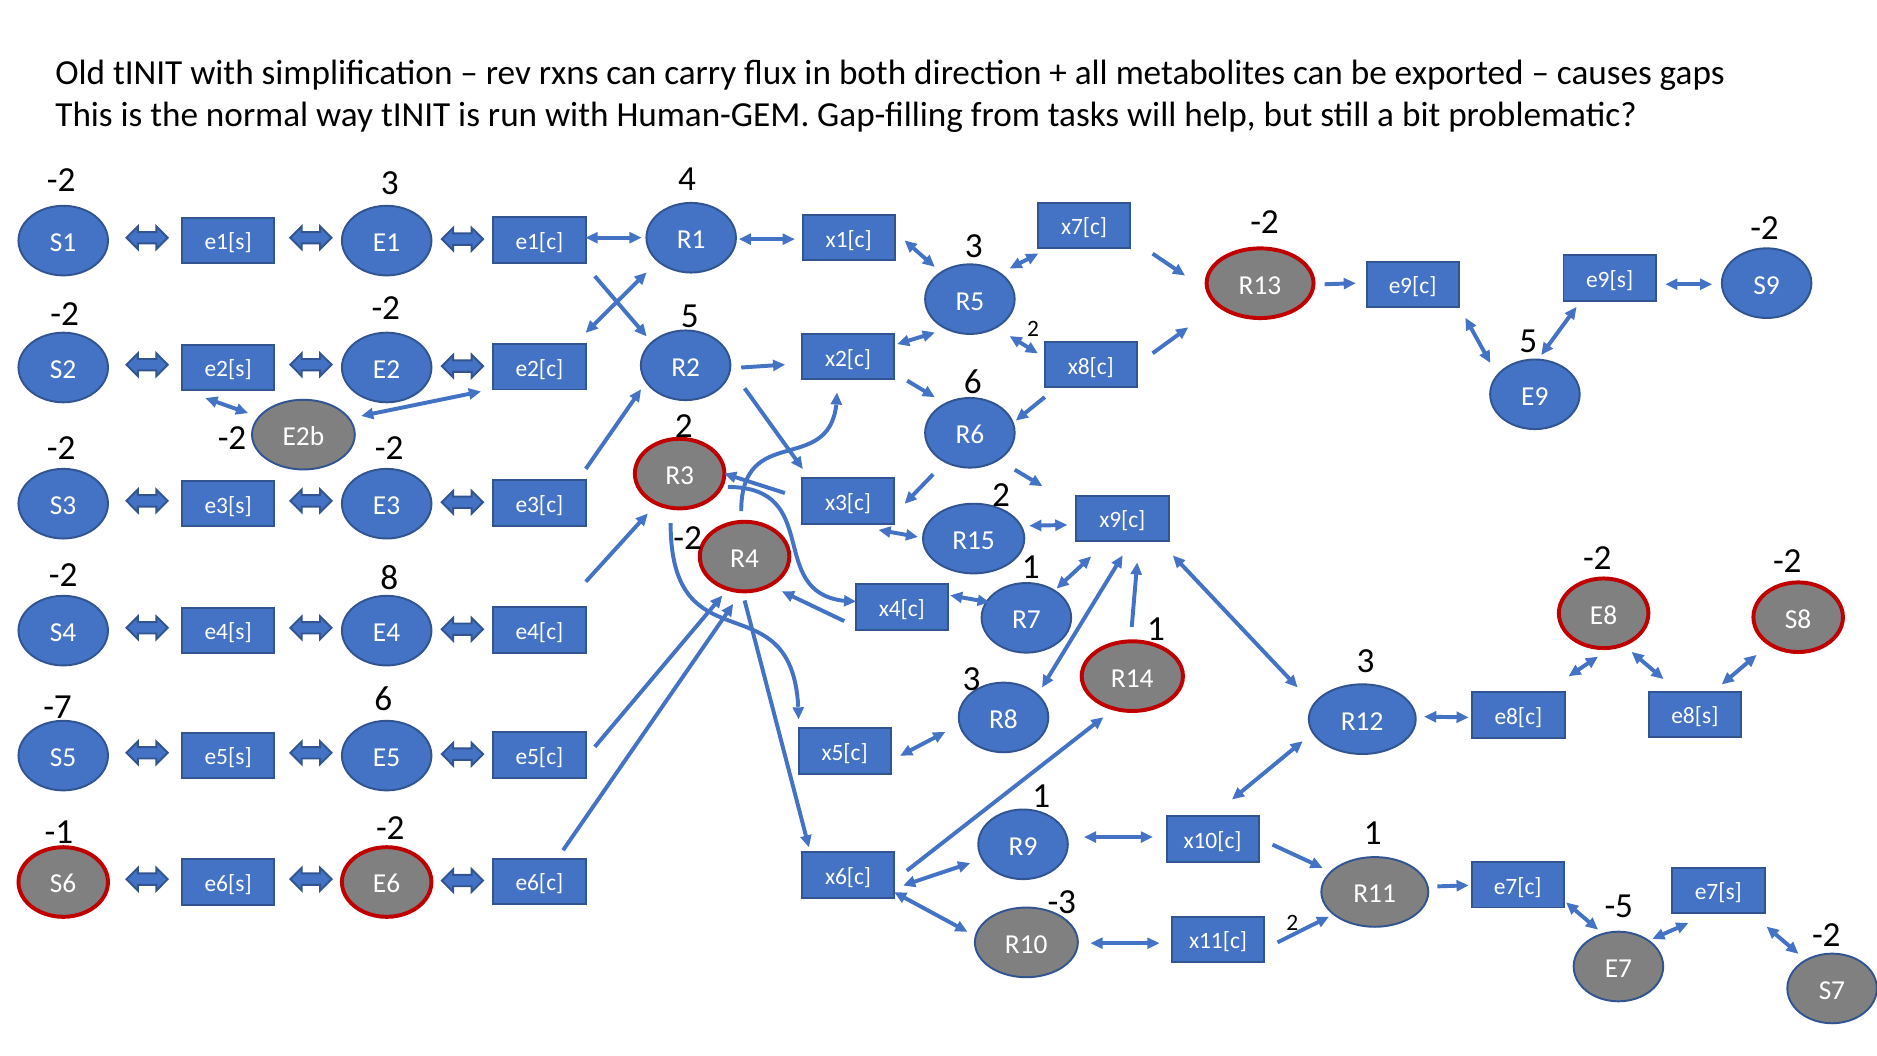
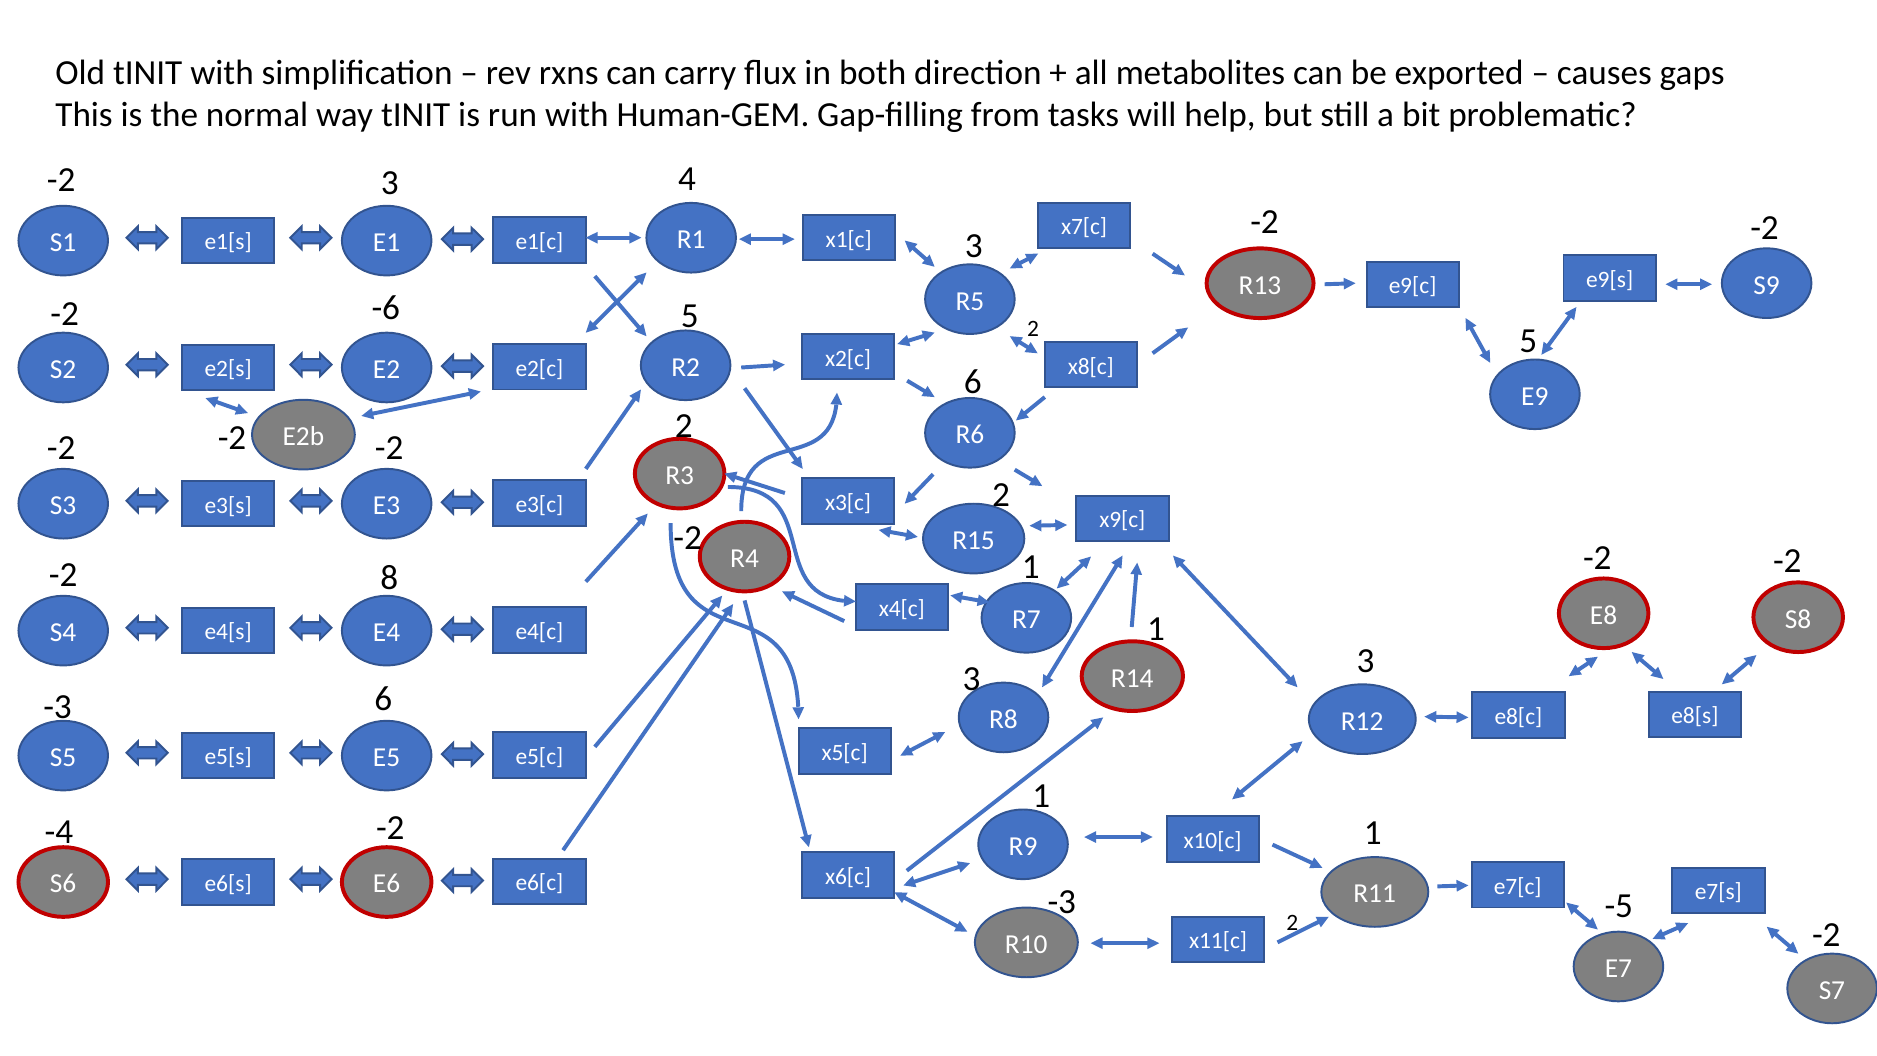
-2: -2 -> -6 (386, 308)
-7: -7 -> -3 (58, 706)
-1: -1 -> -4 (59, 832)
